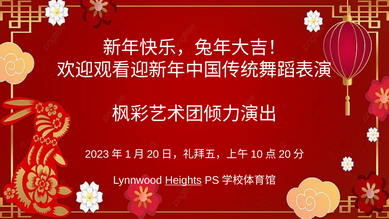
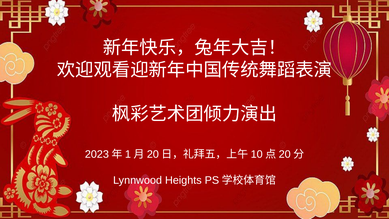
Heights underline: present -> none (183, 180)
